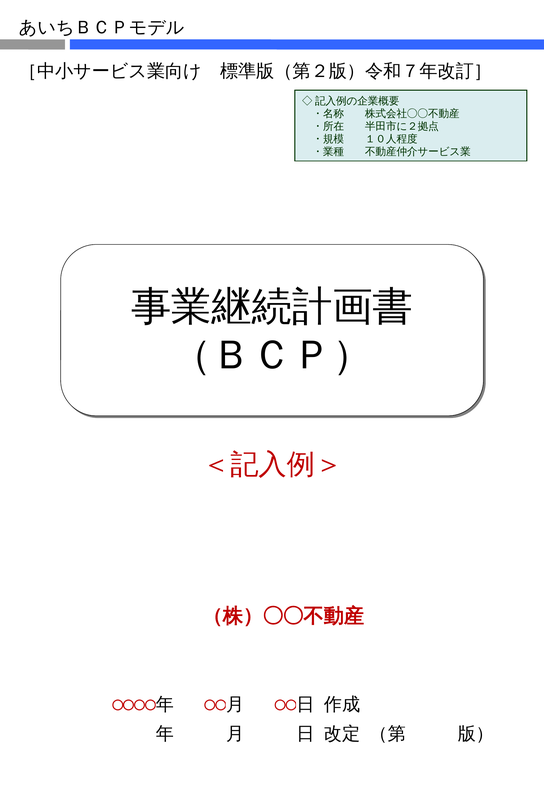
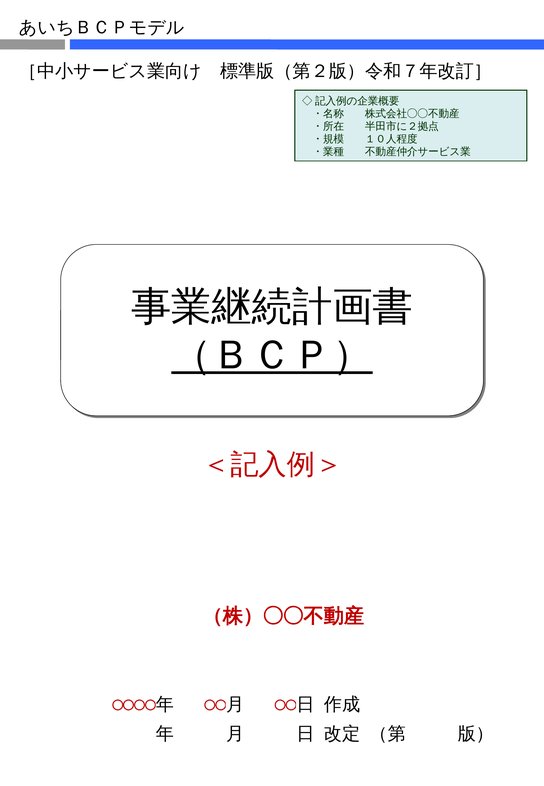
（ＢＣＰ） underline: none -> present (272, 355)
